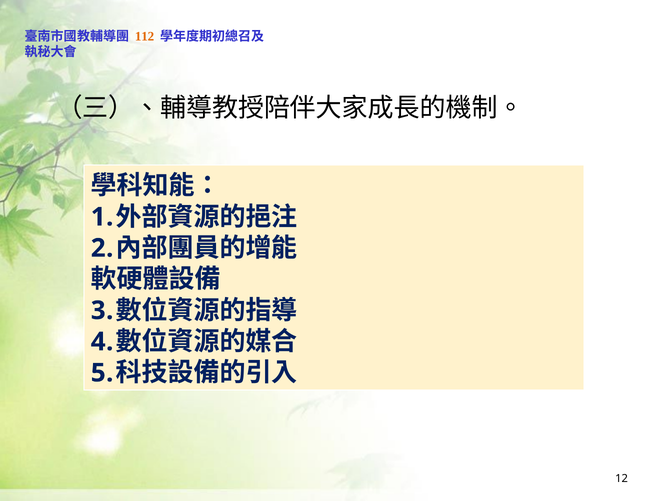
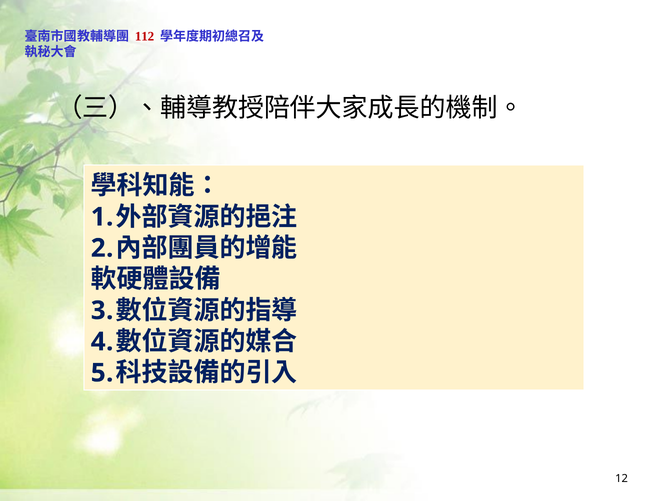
112 colour: orange -> red (145, 36)
